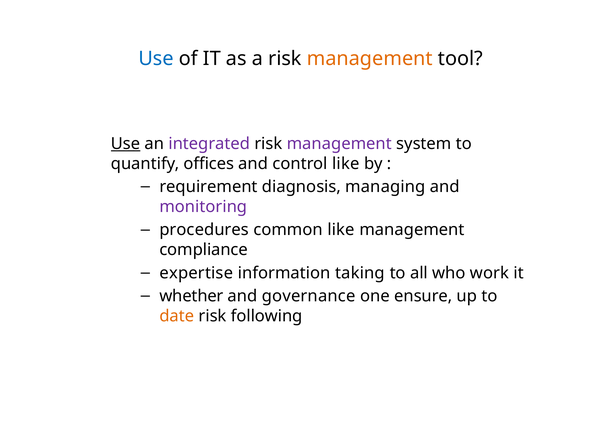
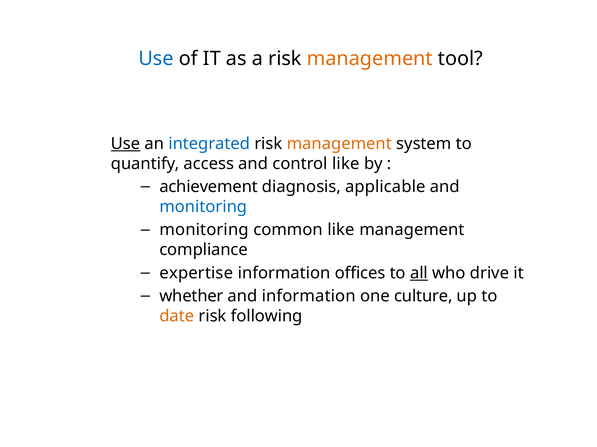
integrated colour: purple -> blue (209, 144)
management colour: purple -> orange (339, 144)
offices: offices -> access (209, 164)
requirement: requirement -> achievement (209, 187)
managing: managing -> applicable (385, 187)
monitoring colour: purple -> blue (203, 207)
procedures: procedures -> monitoring (204, 230)
taking: taking -> offices (360, 273)
all underline: none -> present (419, 273)
work: work -> drive (490, 273)
and governance: governance -> information (309, 297)
ensure: ensure -> culture (423, 297)
